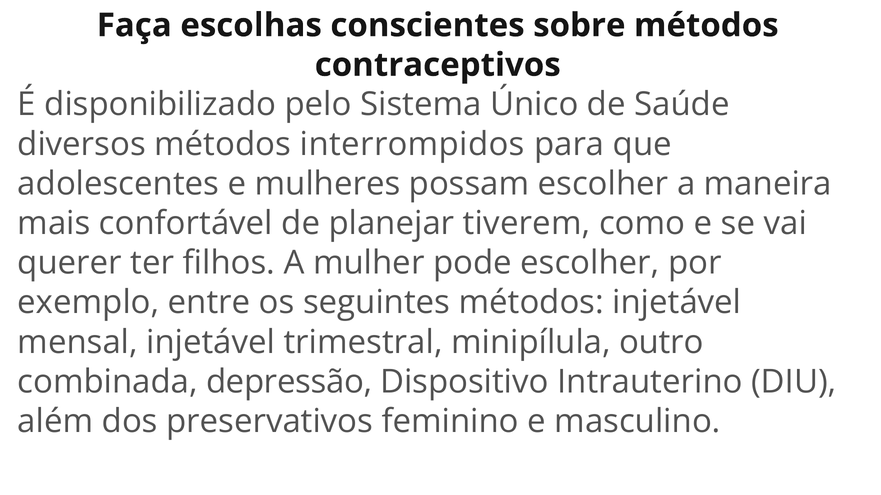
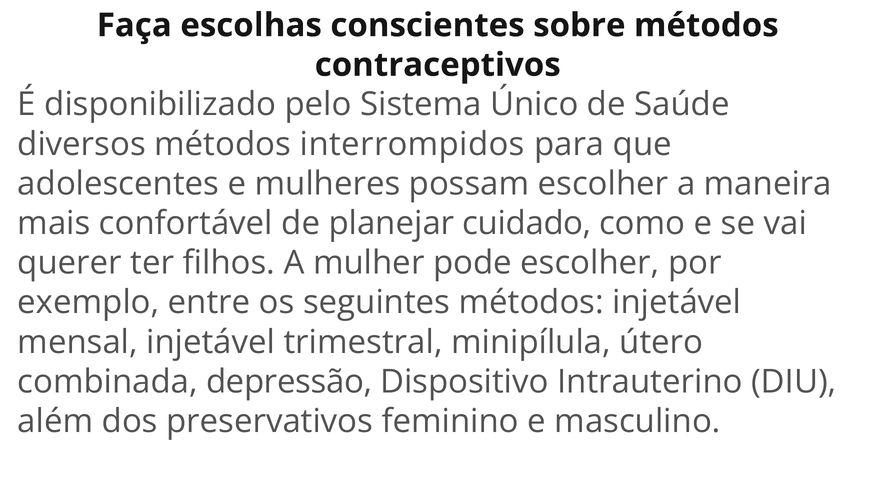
tiverem: tiverem -> cuidado (527, 224)
outro: outro -> útero (661, 343)
